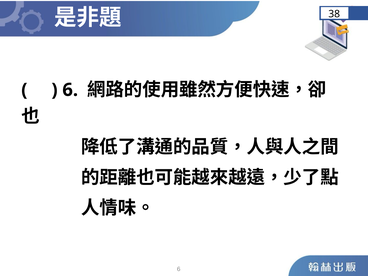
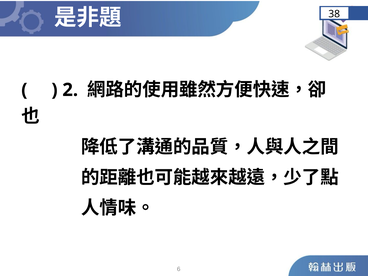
6: 6 -> 2 (70, 90)
